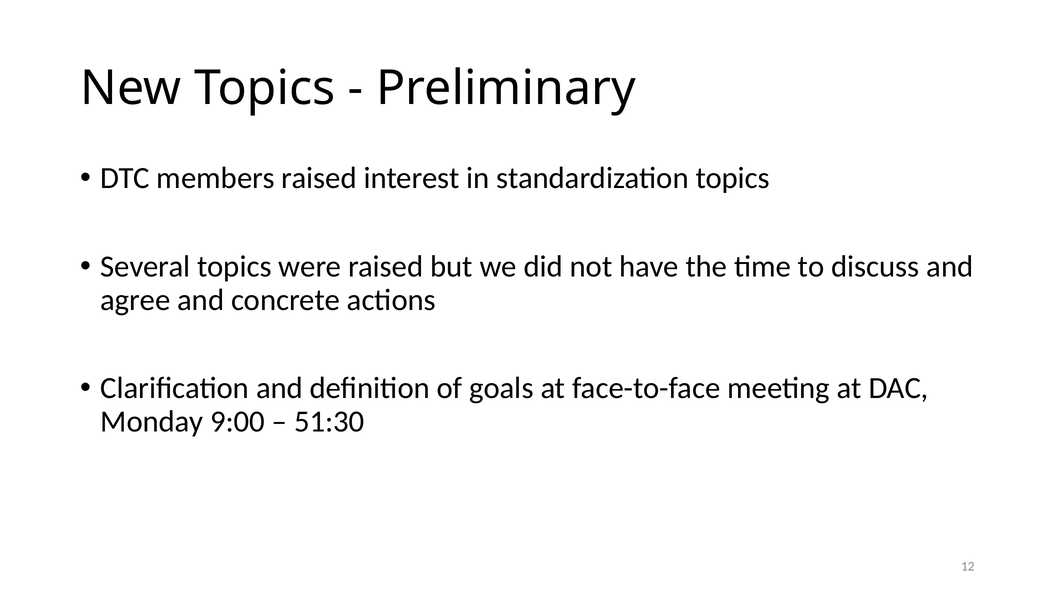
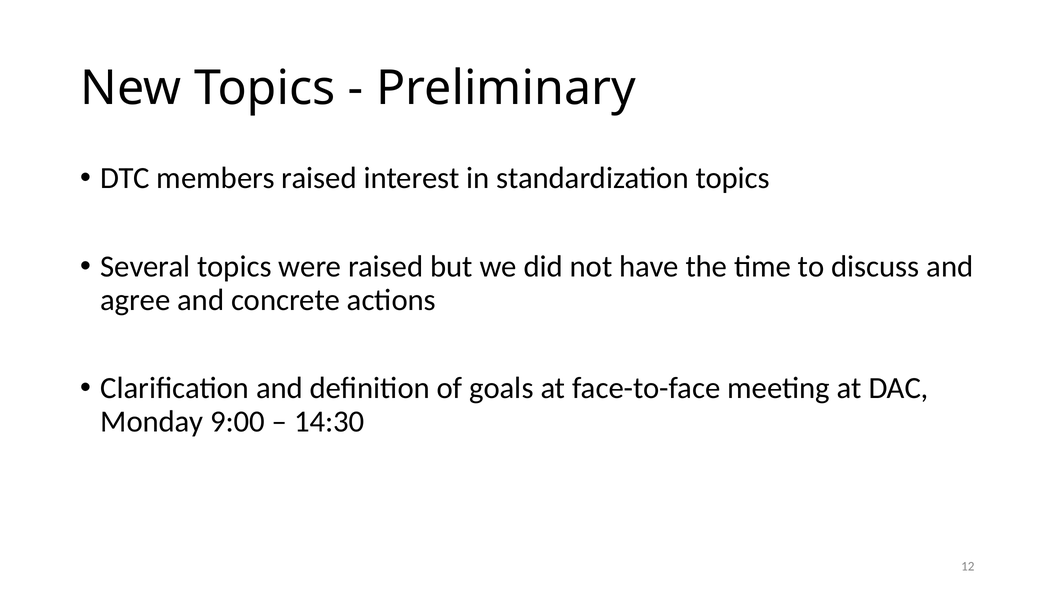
51:30: 51:30 -> 14:30 (329, 422)
